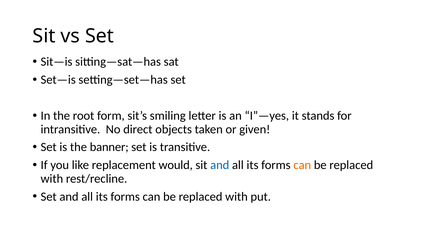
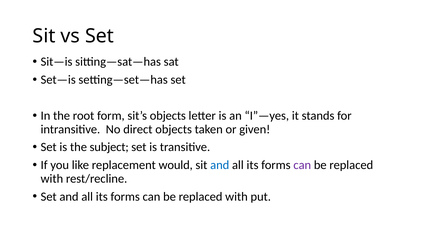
sit’s smiling: smiling -> objects (168, 116)
banner: banner -> subject (109, 147)
can colour: orange -> purple (302, 165)
